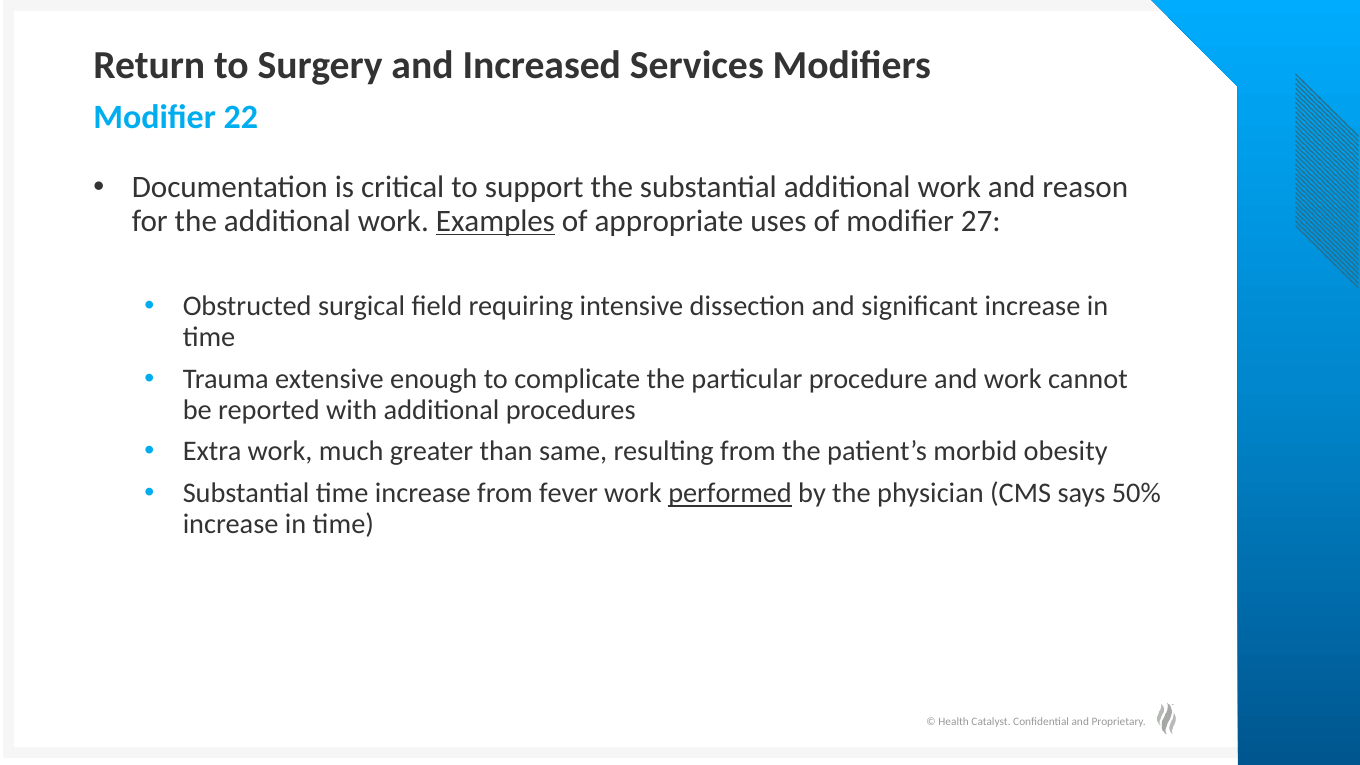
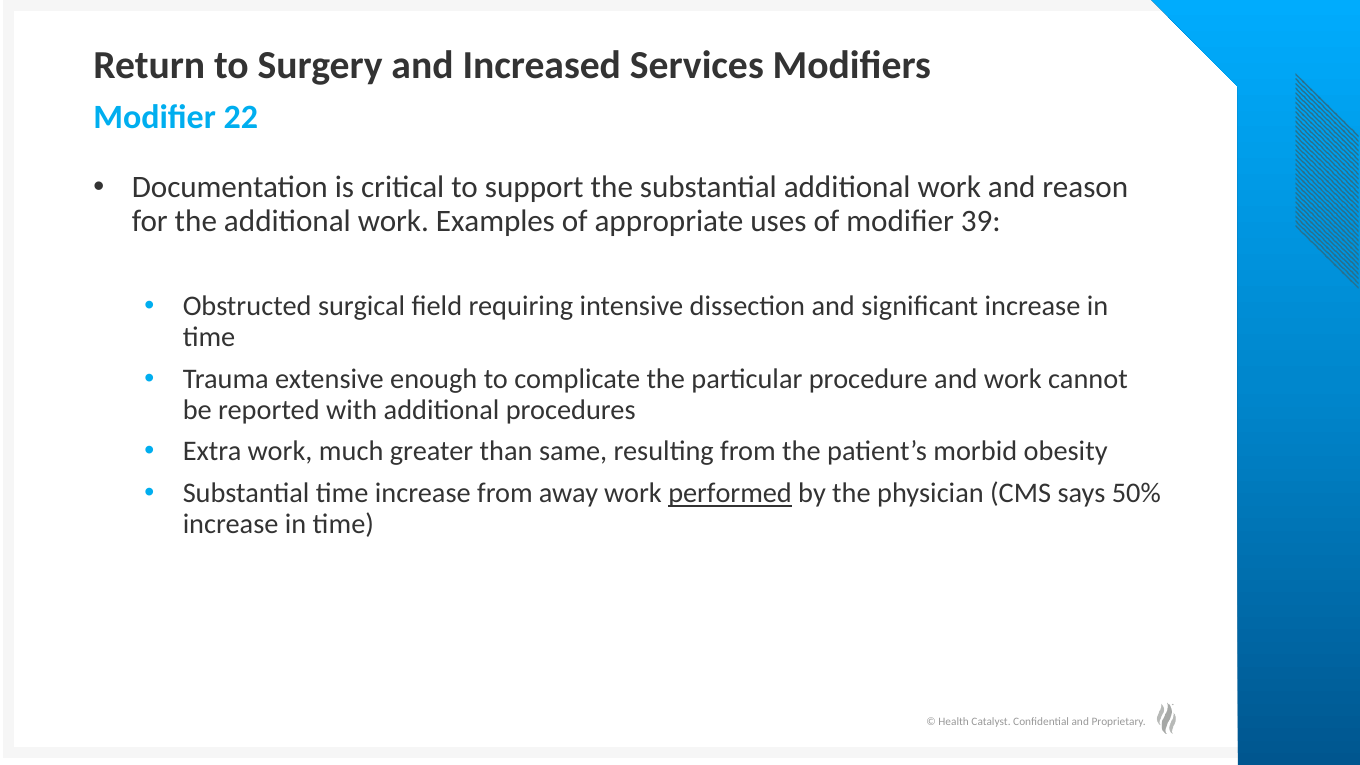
Examples underline: present -> none (495, 221)
27: 27 -> 39 (981, 221)
fever: fever -> away (569, 494)
